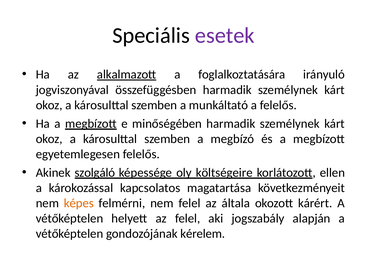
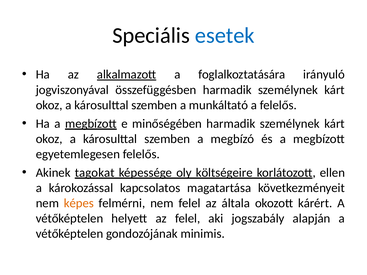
esetek colour: purple -> blue (225, 36)
szolgáló: szolgáló -> tagokat (95, 173)
kérelem: kérelem -> minimis (203, 234)
